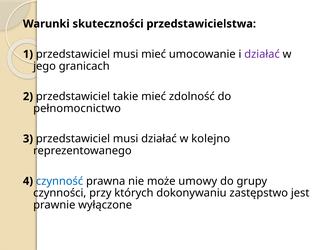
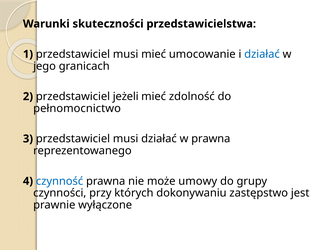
działać colour: purple -> blue (262, 54)
takie: takie -> jeżeli (126, 96)
w kolejno: kolejno -> prawna (211, 139)
